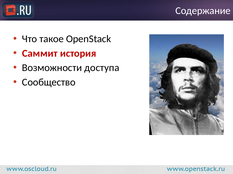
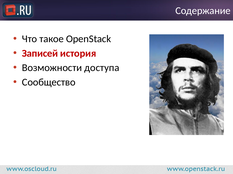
Саммит: Саммит -> Записей (40, 54)
